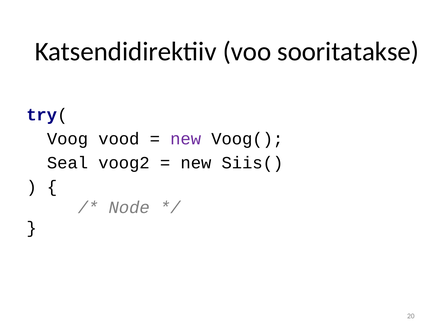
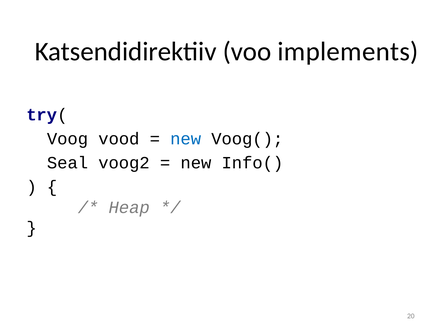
sooritatakse: sooritatakse -> implements (348, 52)
new colour: purple -> blue (186, 139)
Siis(: Siis( -> Info( (252, 163)
Node: Node -> Heap (129, 207)
